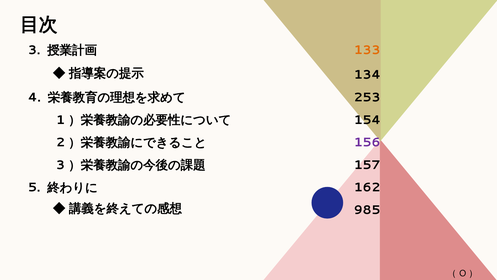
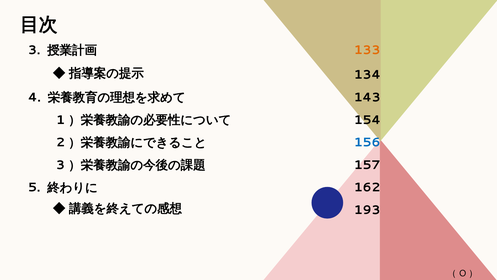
253: 253 -> 143 (367, 97)
156 colour: purple -> blue (367, 142)
985: 985 -> 193 (367, 210)
